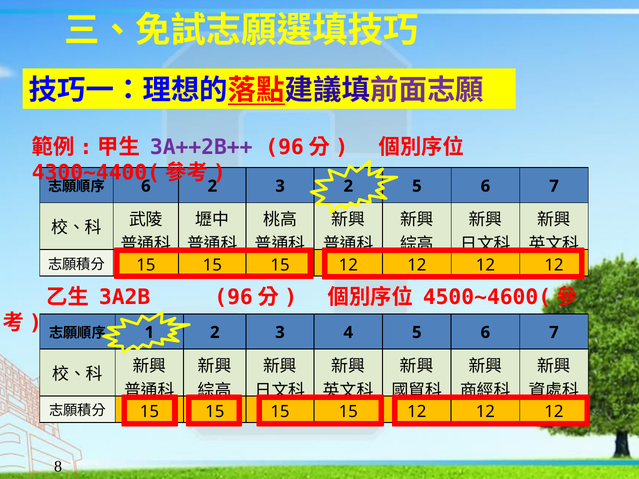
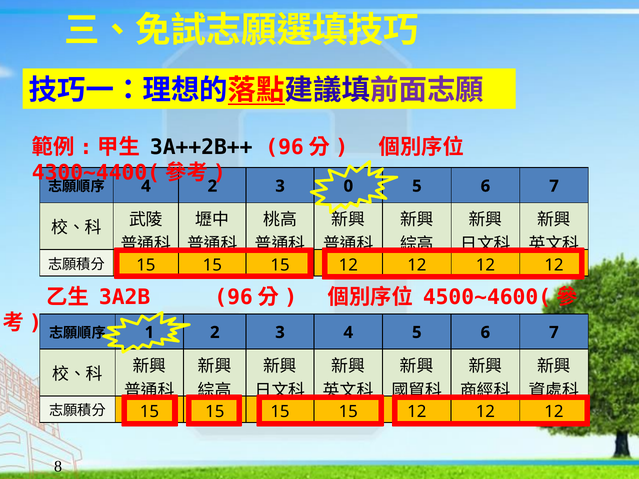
3A++2B++ colour: purple -> black (201, 147)
6: 6 -> 4 (146, 186)
3 2: 2 -> 0 (348, 186)
